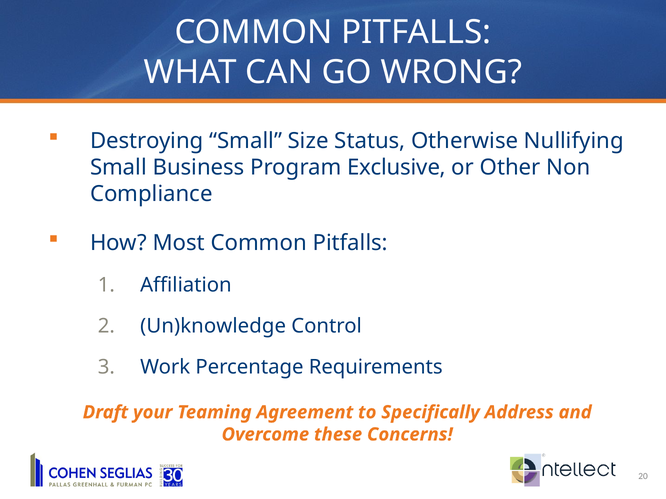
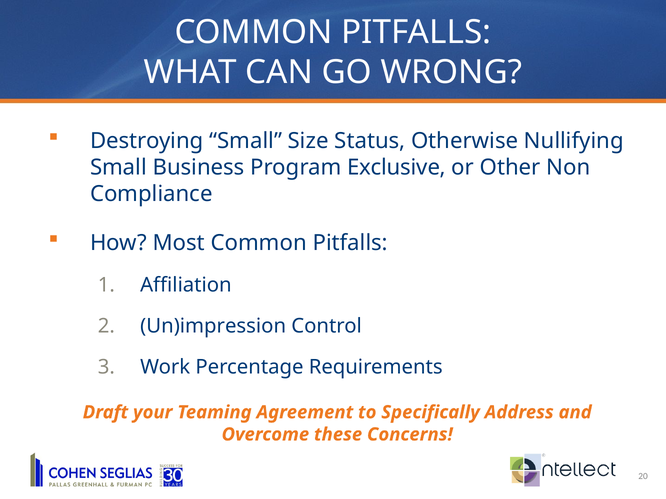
Un)knowledge: Un)knowledge -> Un)impression (213, 326)
